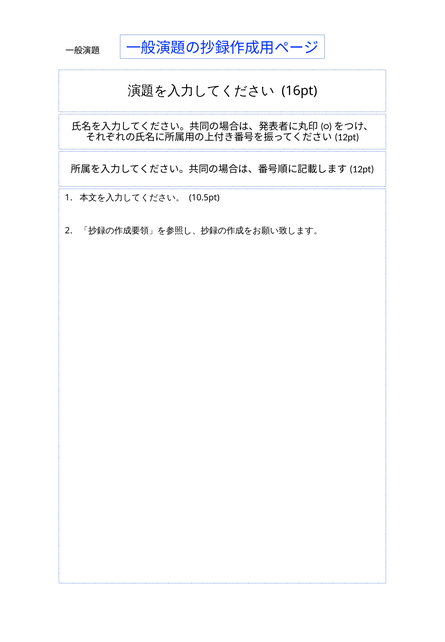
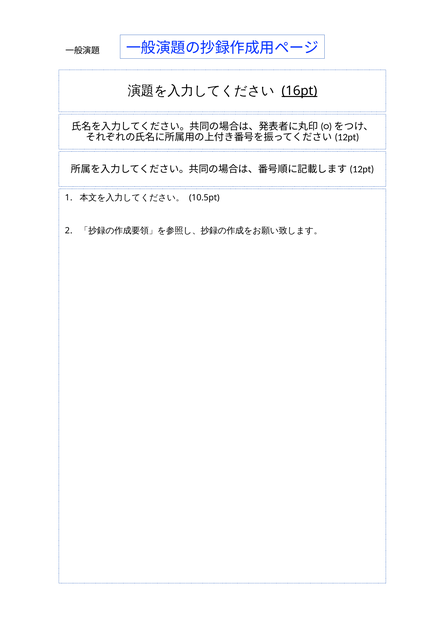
16pt underline: none -> present (299, 91)
